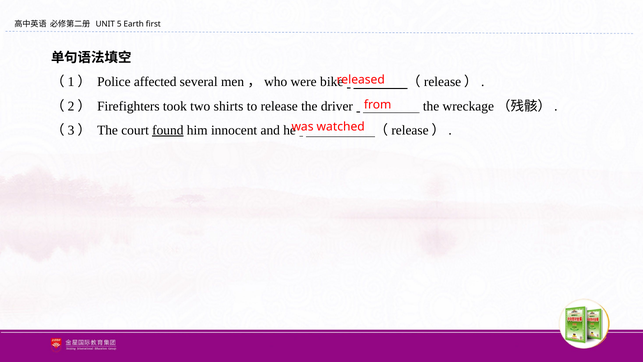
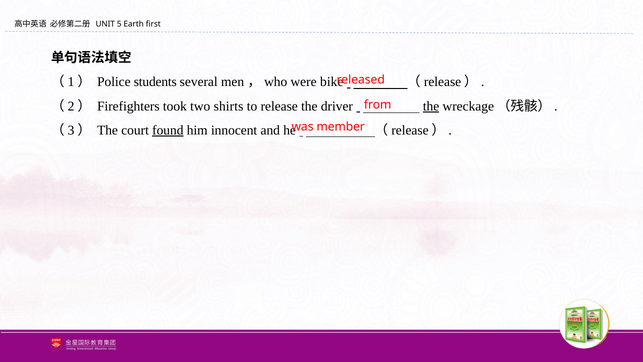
affected: affected -> students (155, 82)
the underline: none -> present (431, 106)
watched: watched -> member (341, 127)
